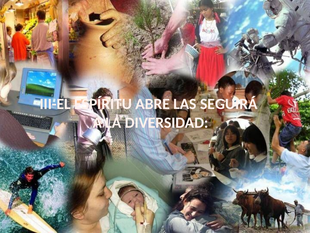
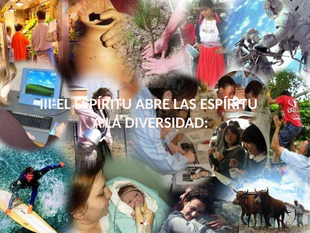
LAS SEGUIRÁ: SEGUIRÁ -> ESPÍRITU (229, 104)
